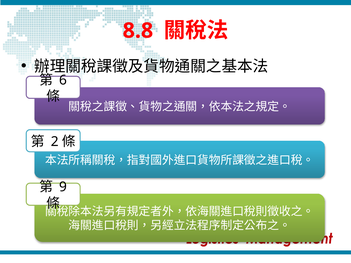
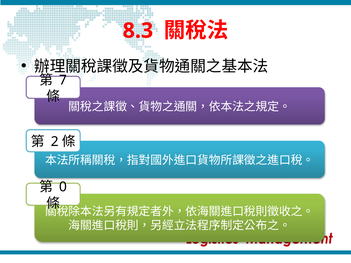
8.8: 8.8 -> 8.3 (138, 31)
6: 6 -> 7 (63, 80)
9: 9 -> 0 (63, 187)
